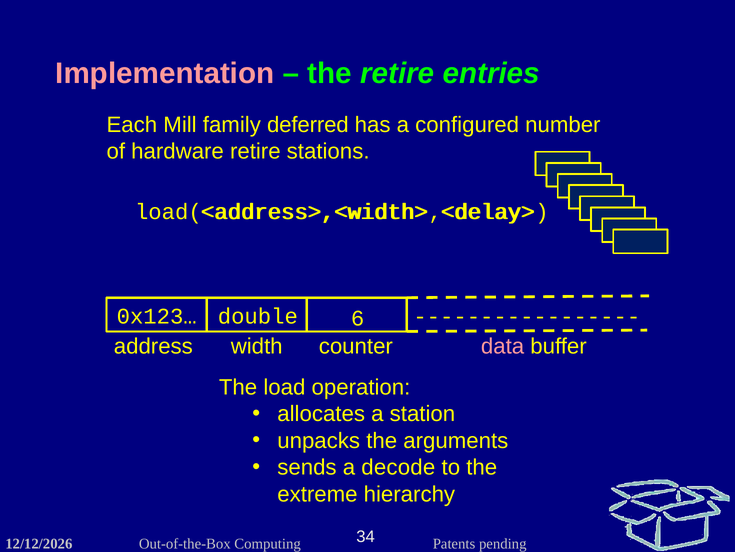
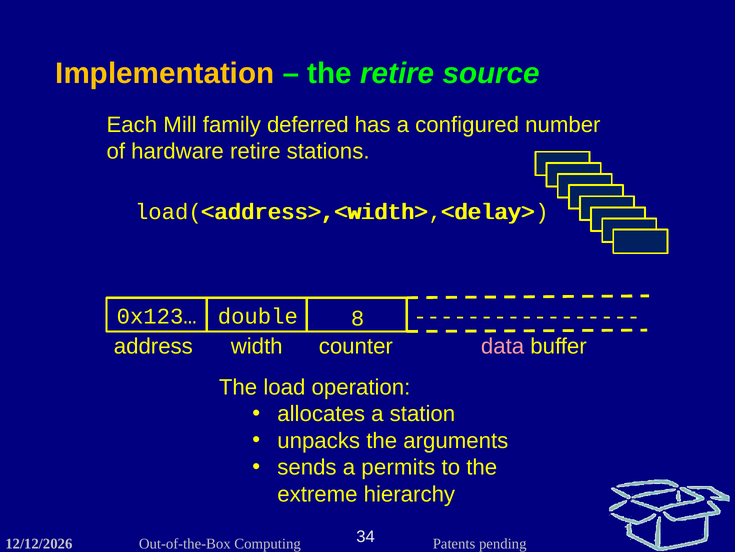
Implementation colour: pink -> yellow (165, 73)
entries: entries -> source (491, 73)
6: 6 -> 8 (358, 318)
decode: decode -> permits (398, 467)
